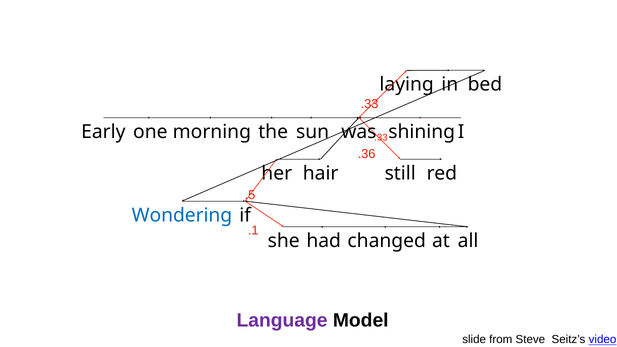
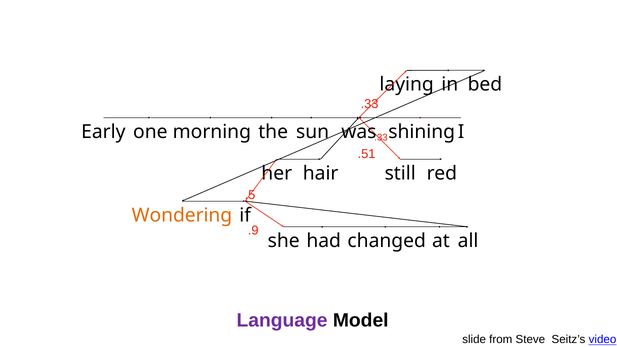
.36: .36 -> .51 (367, 154)
Wondering colour: blue -> orange (182, 215)
.1: .1 -> .9 (253, 231)
